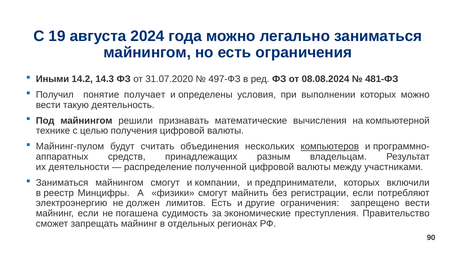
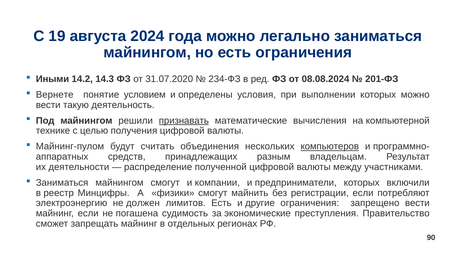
497-ФЗ: 497-ФЗ -> 234-ФЗ (225, 79)
481-ФЗ: 481-ФЗ -> 201-ФЗ (382, 79)
Получил: Получил -> Вернете (55, 95)
получает: получает -> условием (145, 95)
признавать underline: none -> present (184, 121)
